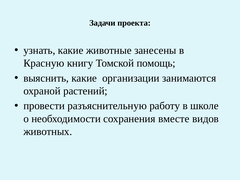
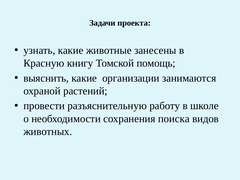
вместе: вместе -> поиска (174, 119)
